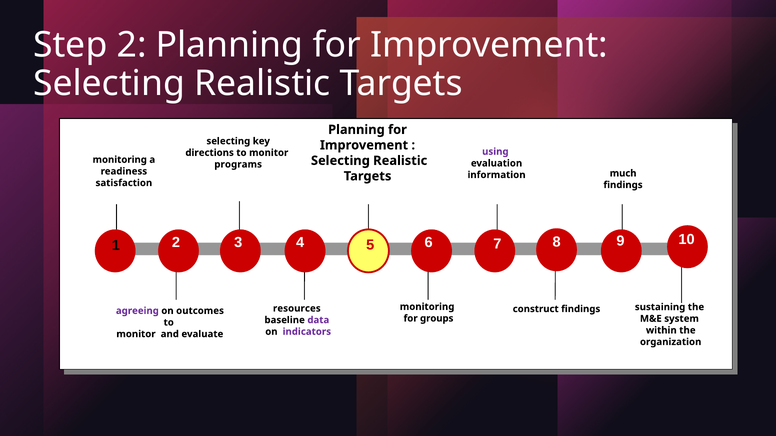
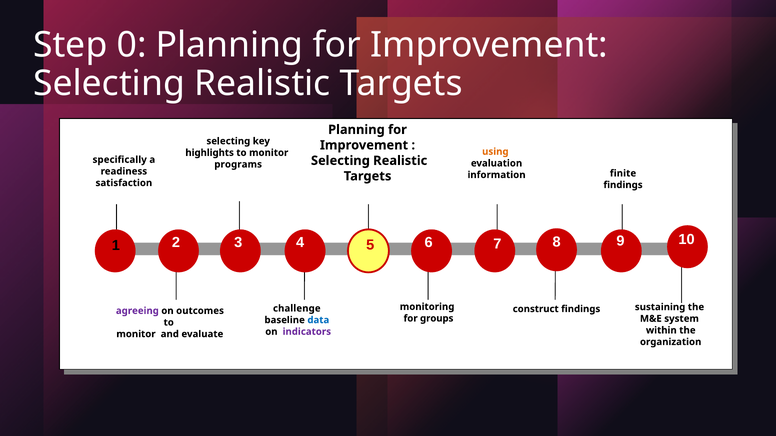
Step 2: 2 -> 0 (132, 45)
using colour: purple -> orange (495, 152)
directions: directions -> highlights (210, 153)
monitoring: monitoring -> specifically (120, 160)
much: much -> finite (623, 173)
resources: resources -> challenge (297, 309)
data colour: purple -> blue (318, 320)
